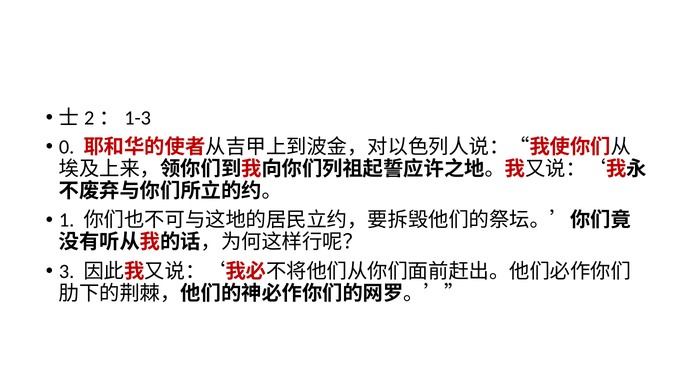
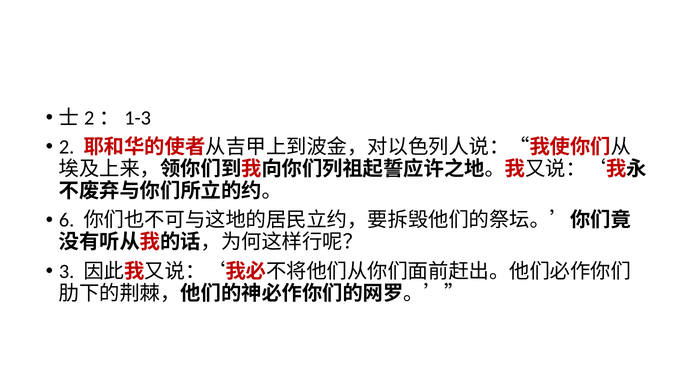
0: 0 -> 2 (67, 147)
1: 1 -> 6 (67, 220)
